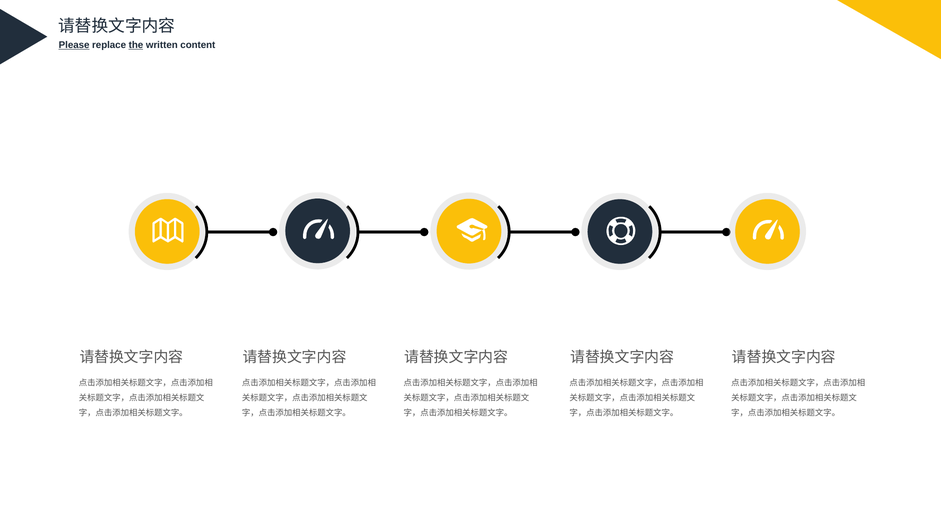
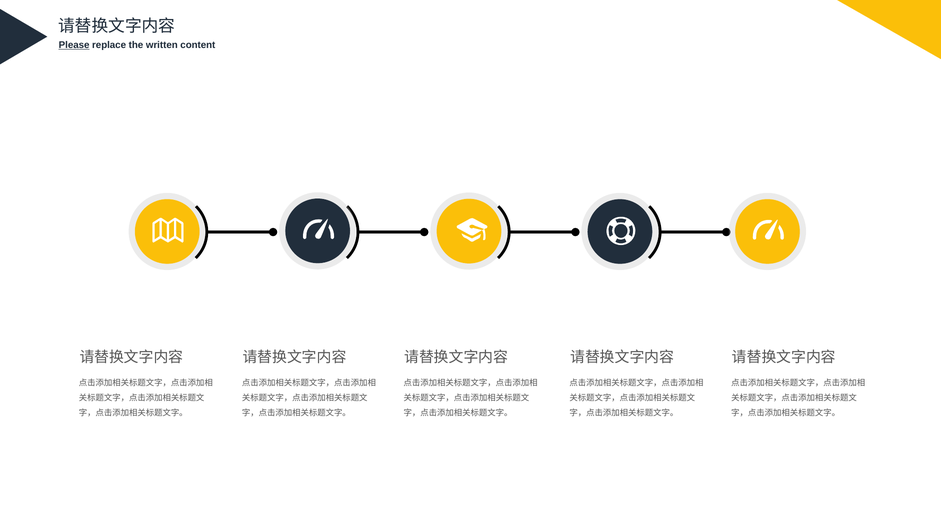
the underline: present -> none (136, 45)
